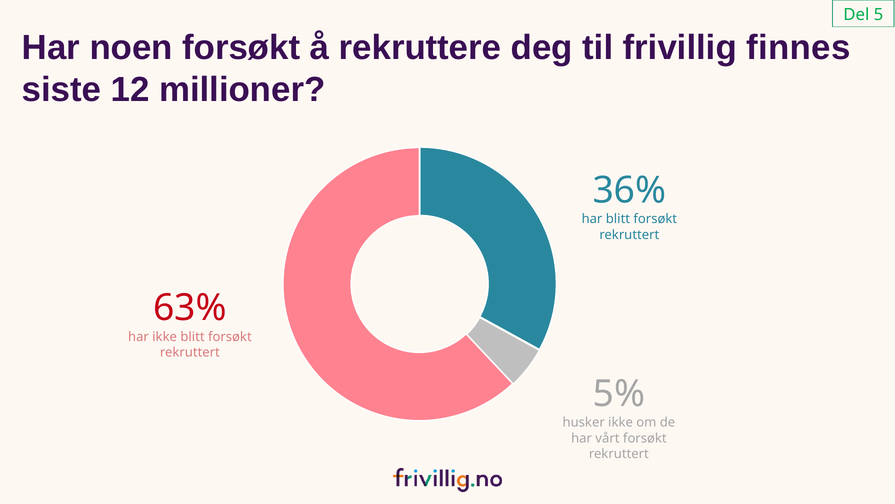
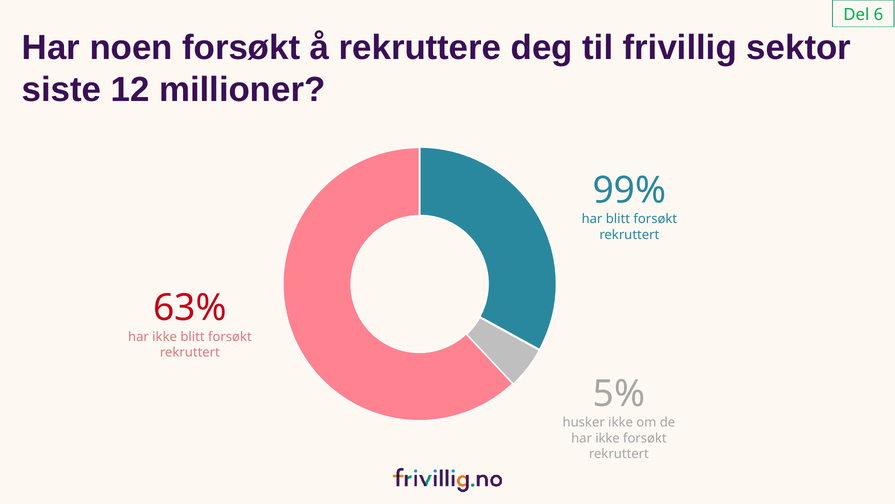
5: 5 -> 6 (878, 15)
finnes: finnes -> sektor (799, 48)
36%: 36% -> 99% (629, 190)
vårt: vårt -> ikke (608, 438)
